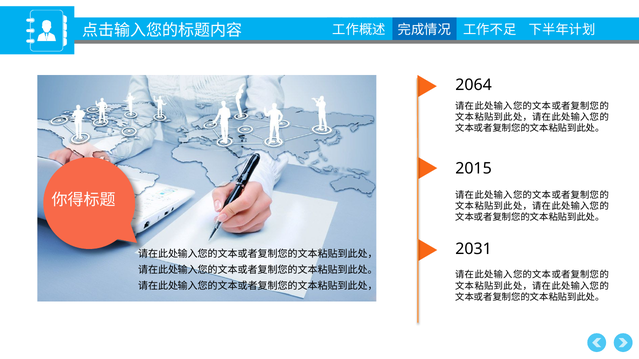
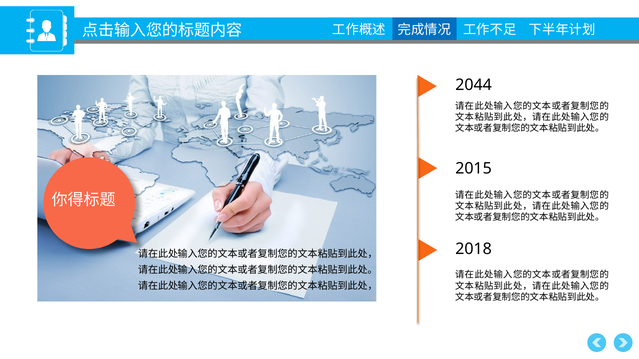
2064: 2064 -> 2044 (474, 85)
2031: 2031 -> 2018 (474, 249)
